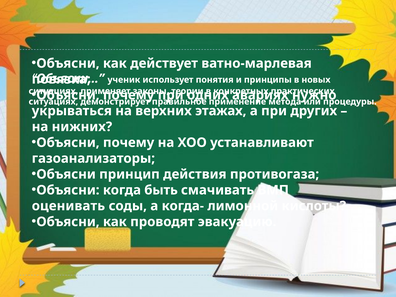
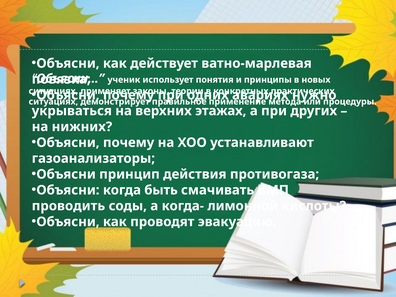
оценивать: оценивать -> проводить (68, 206)
